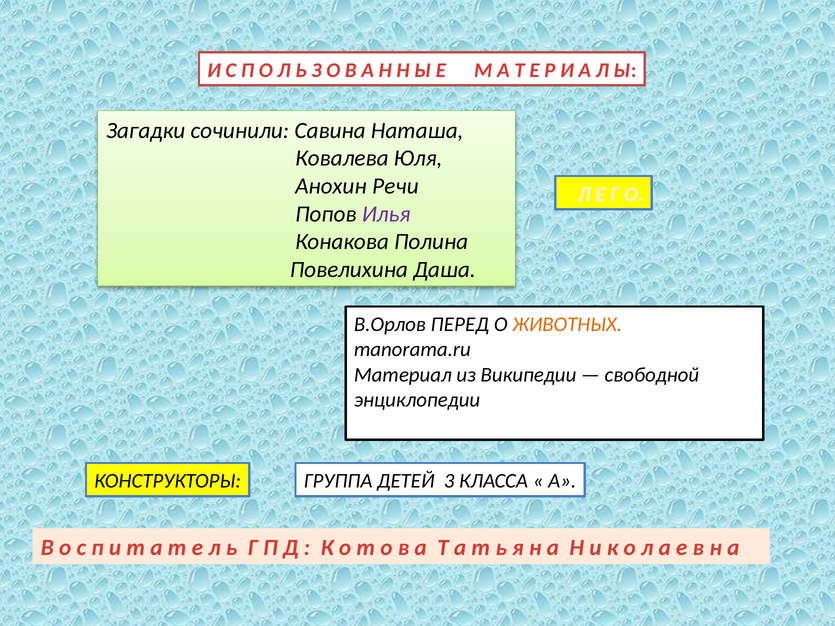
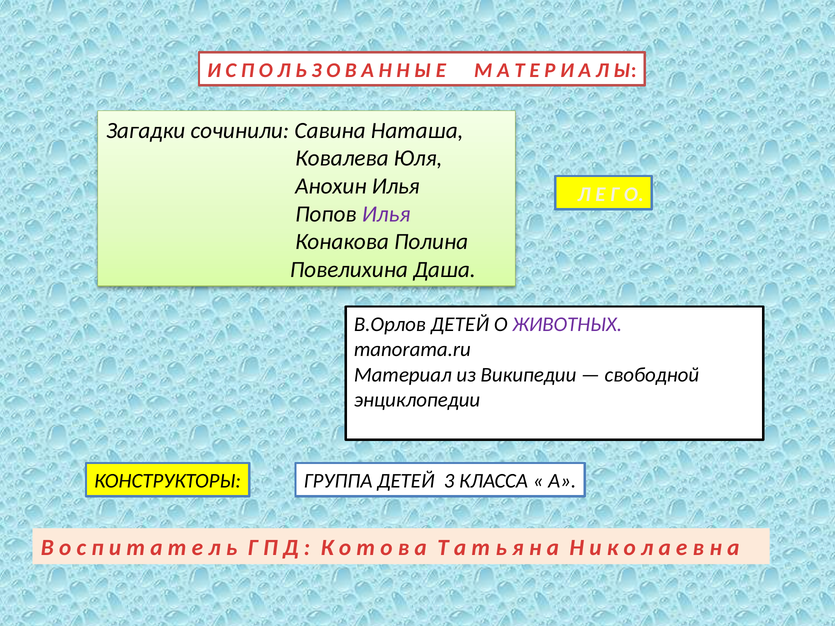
Анохин Речи: Речи -> Илья (396, 186)
В.Орлов ПЕРЕД: ПЕРЕД -> ДЕТЕЙ (460, 325)
ЖИВОТНЫХ colour: orange -> purple (567, 325)
